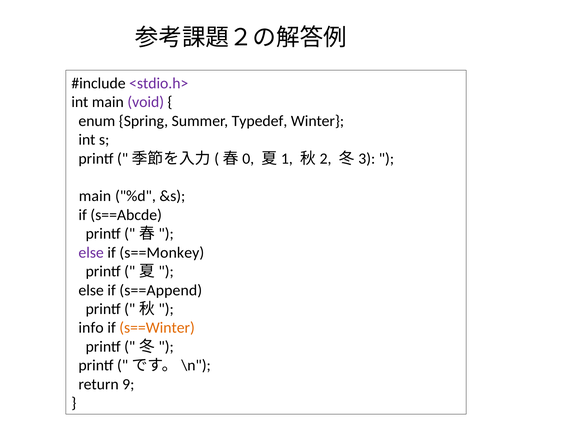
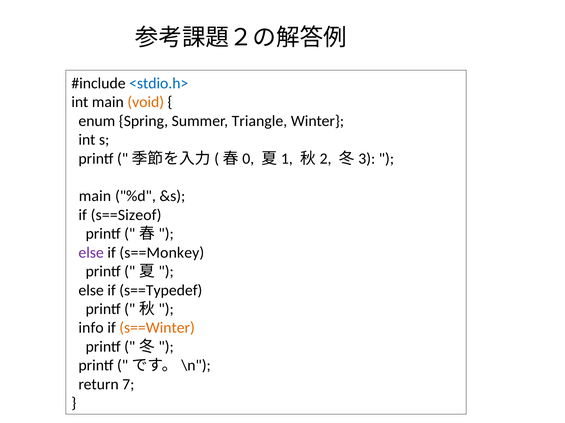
<stdio.h> colour: purple -> blue (159, 83)
void colour: purple -> orange (146, 102)
Typedef: Typedef -> Triangle (259, 121)
s==Abcde: s==Abcde -> s==Sizeof (126, 215)
s==Append: s==Append -> s==Typedef (161, 291)
9: 9 -> 7 (128, 385)
